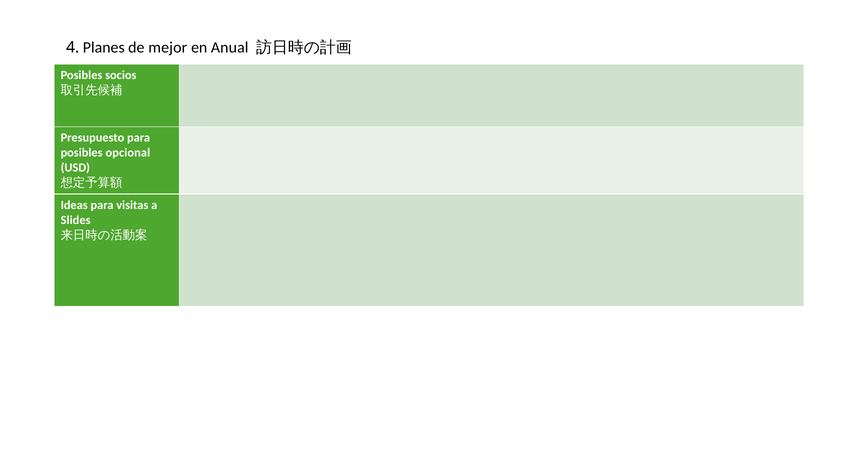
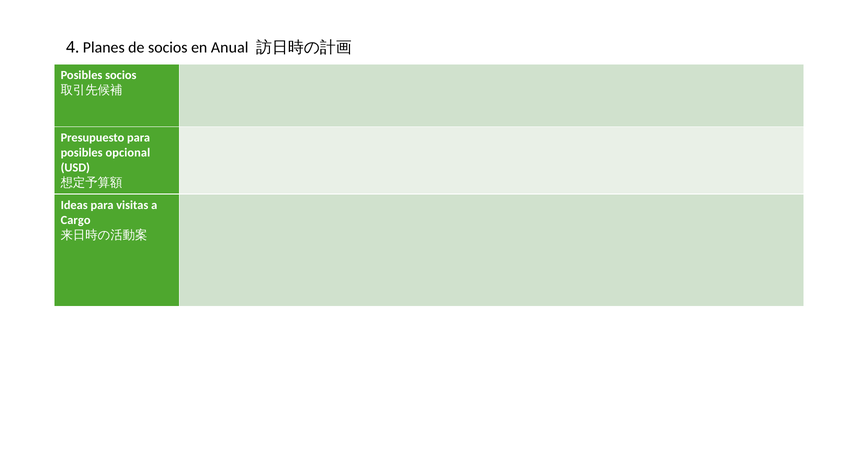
de mejor: mejor -> socios (168, 48)
Slides: Slides -> Cargo (76, 220)
